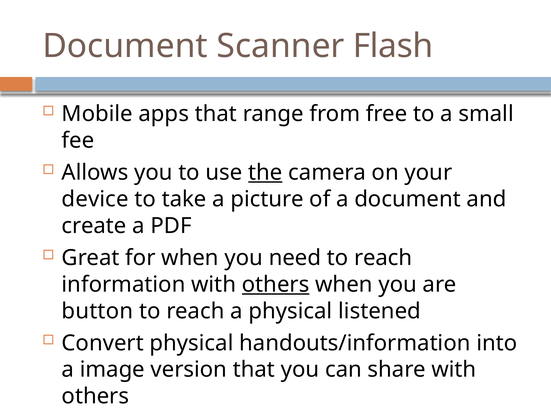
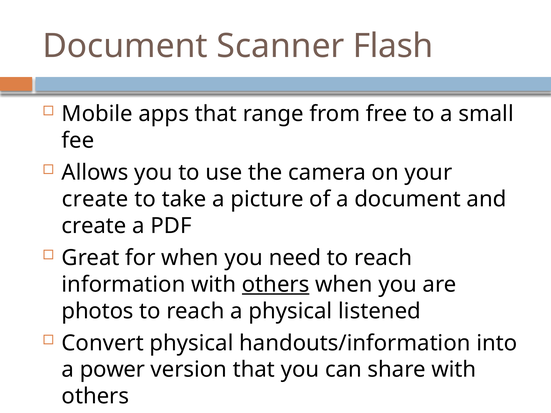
the underline: present -> none (265, 173)
device: device -> create (95, 199)
button: button -> photos (98, 311)
image: image -> power (112, 370)
